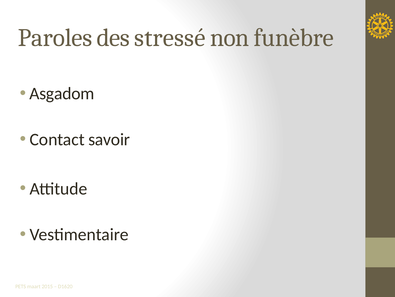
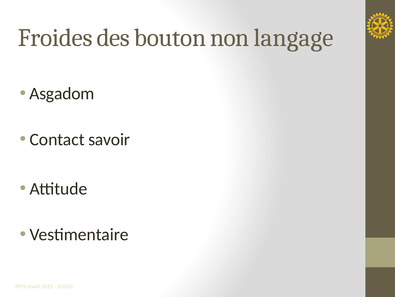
Paroles: Paroles -> Froides (55, 38)
stressé: stressé -> bouton (170, 38)
funèbre: funèbre -> langage (294, 38)
